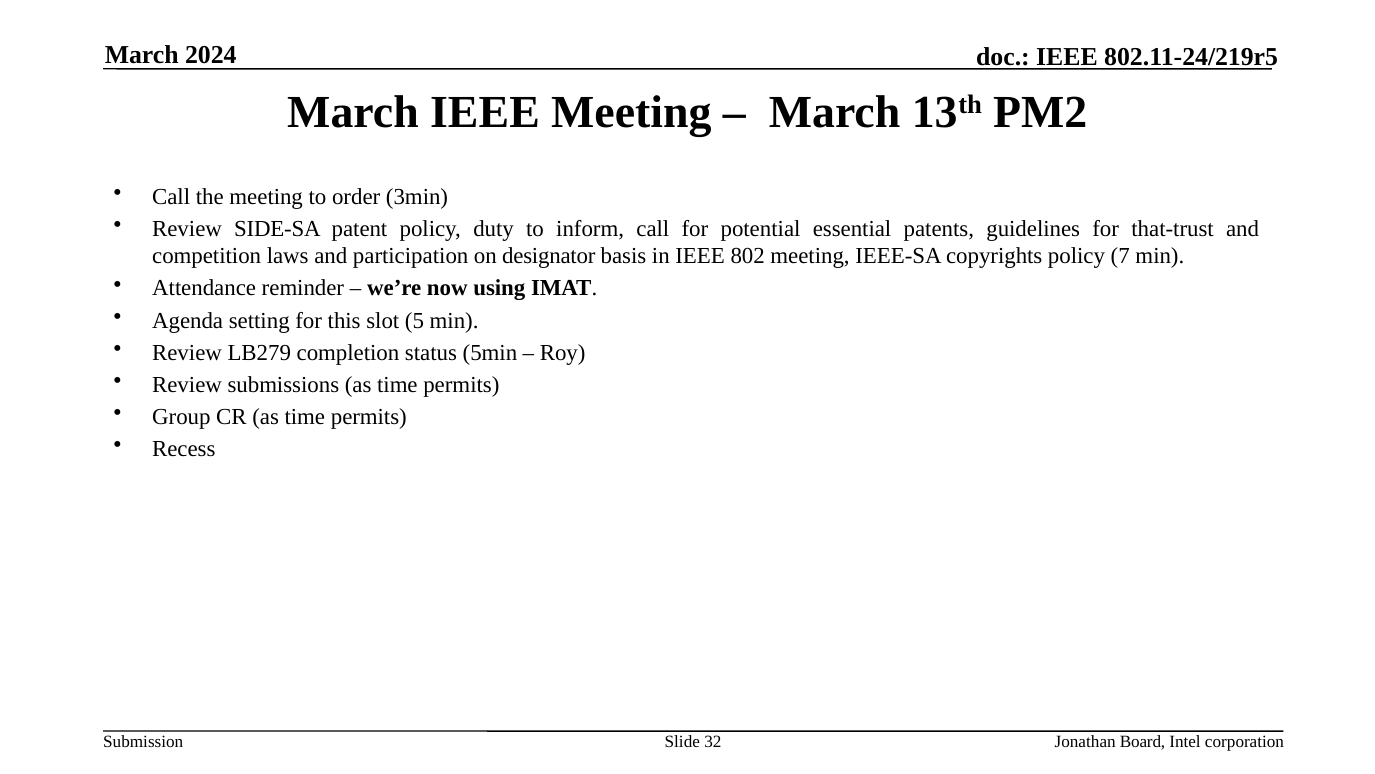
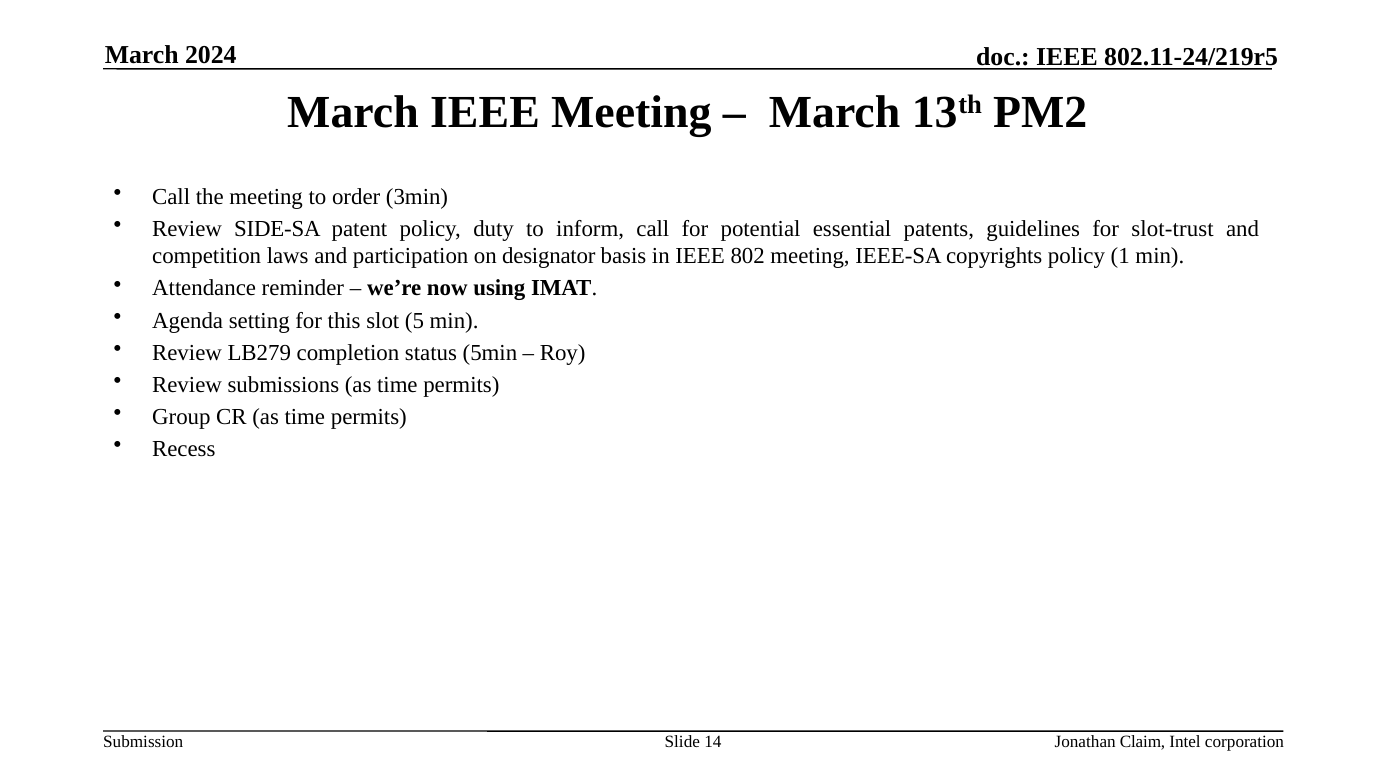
that-trust: that-trust -> slot-trust (1173, 229)
7: 7 -> 1 (1120, 256)
32: 32 -> 14 (713, 742)
Board: Board -> Claim (1143, 742)
